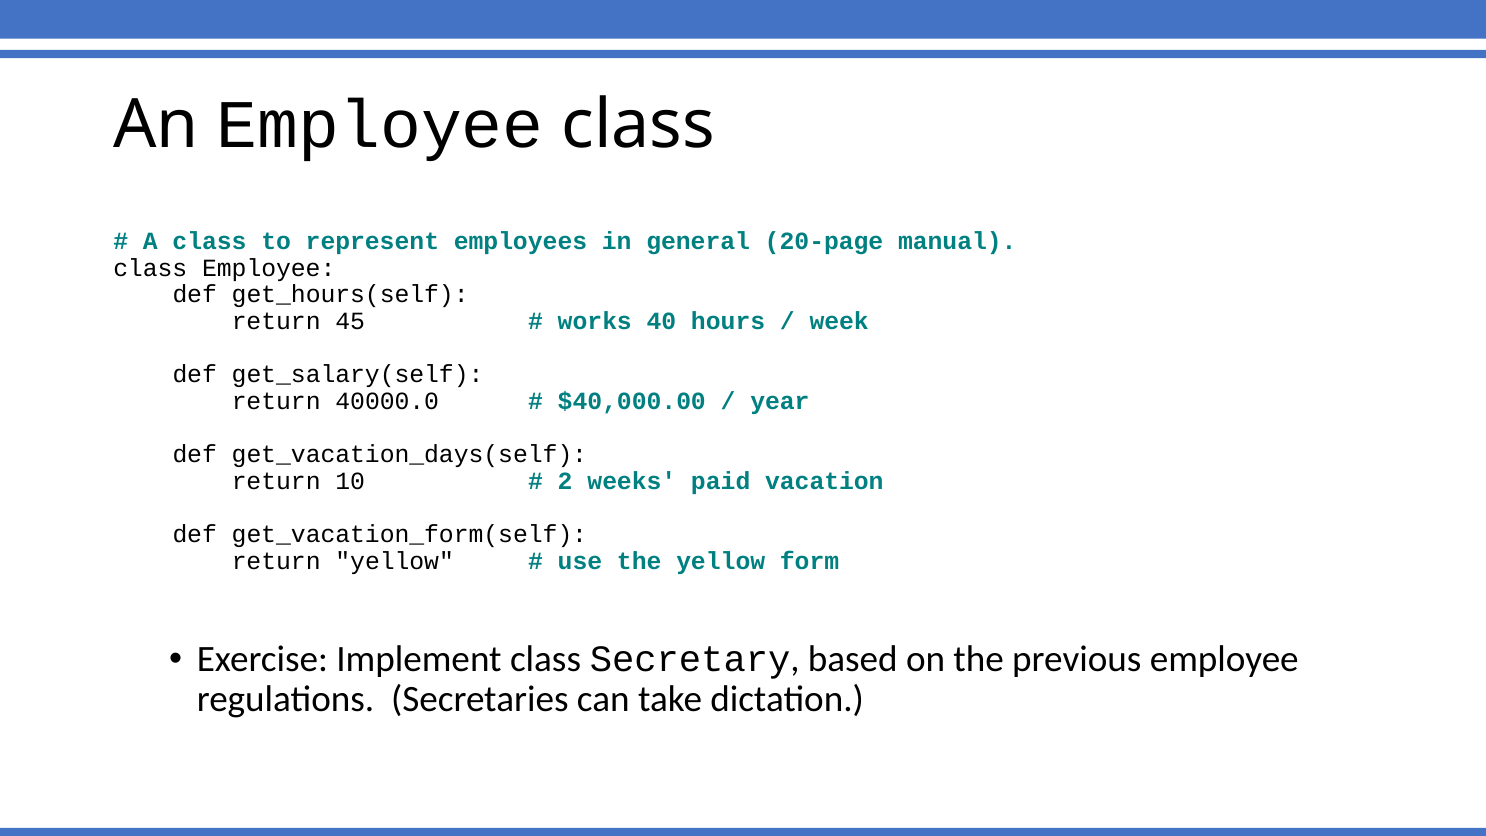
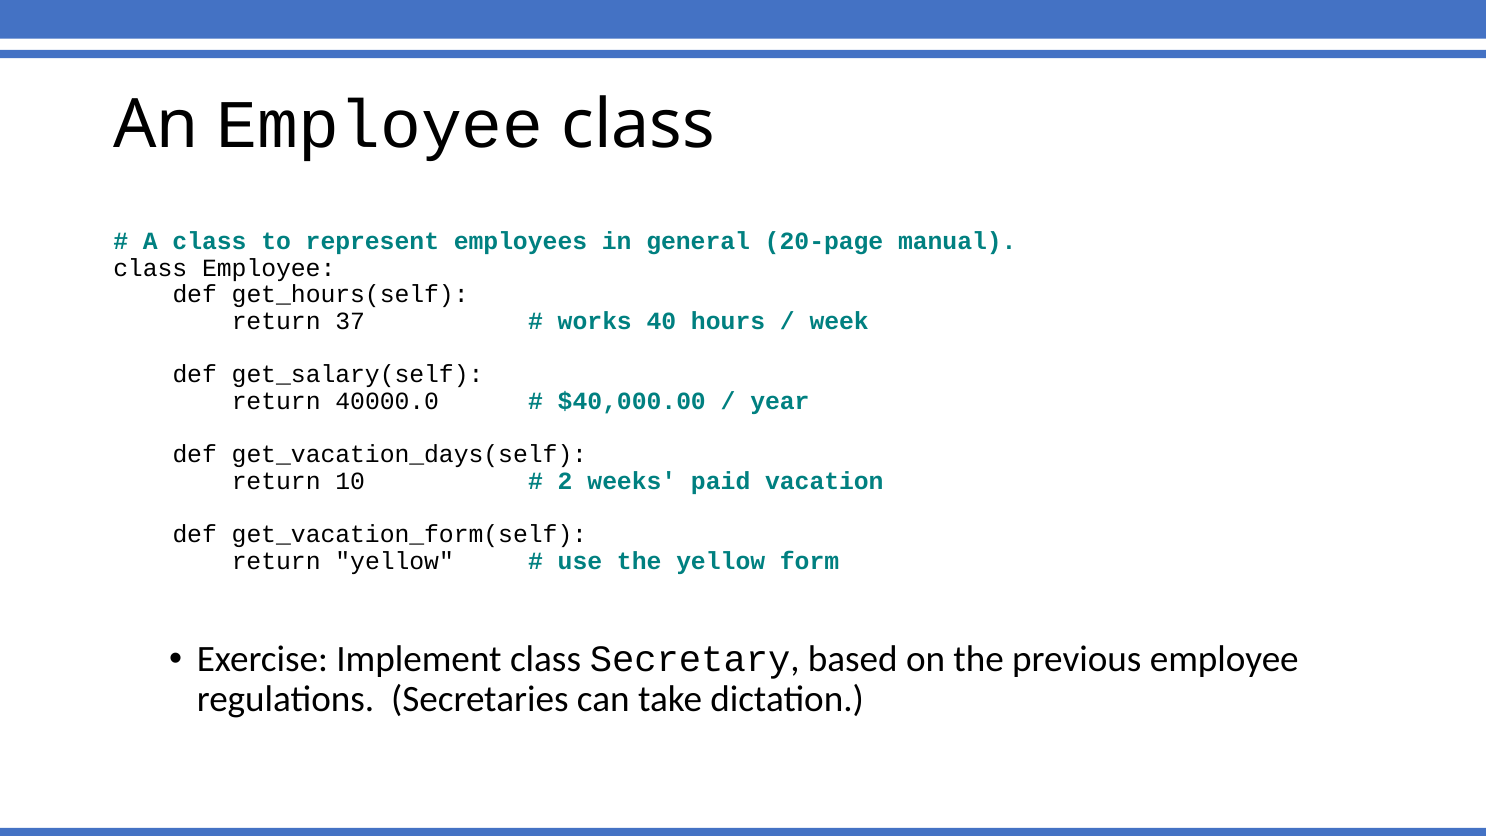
45: 45 -> 37 (350, 321)
